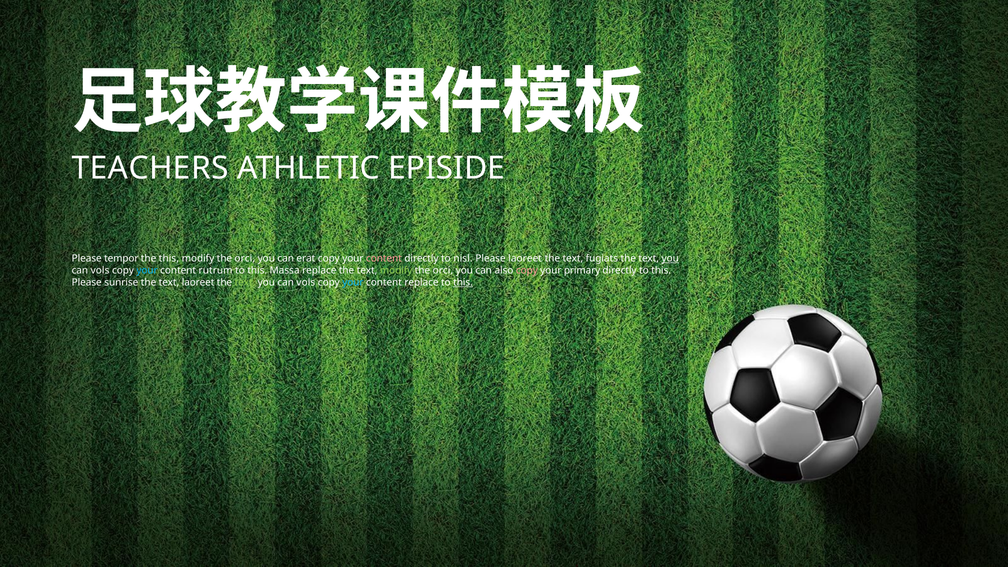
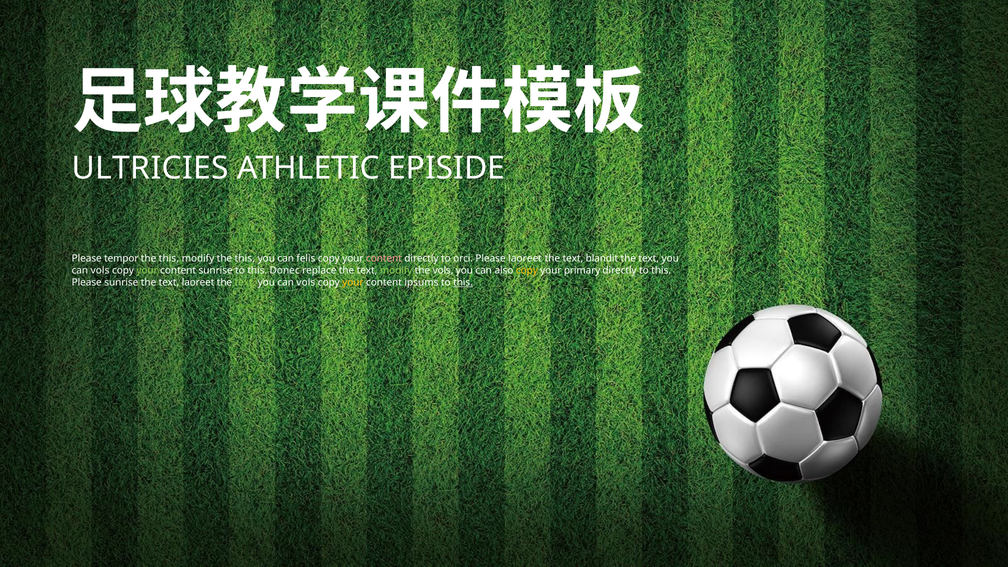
TEACHERS: TEACHERS -> ULTRICIES (150, 168)
orci: orci -> this (245, 259)
erat: erat -> felis (306, 259)
nisl: nisl -> orci (463, 259)
fugiats: fugiats -> blandit (602, 259)
you underline: present -> none (670, 259)
your colour: light blue -> light green (147, 271)
content rutrum: rutrum -> sunrise (216, 271)
Massa: Massa -> Donec (285, 271)
orci: orci -> vols (443, 271)
copy colour: pink -> yellow (527, 271)
your colour: light blue -> yellow (353, 283)
content replace: replace -> ipsums (421, 283)
